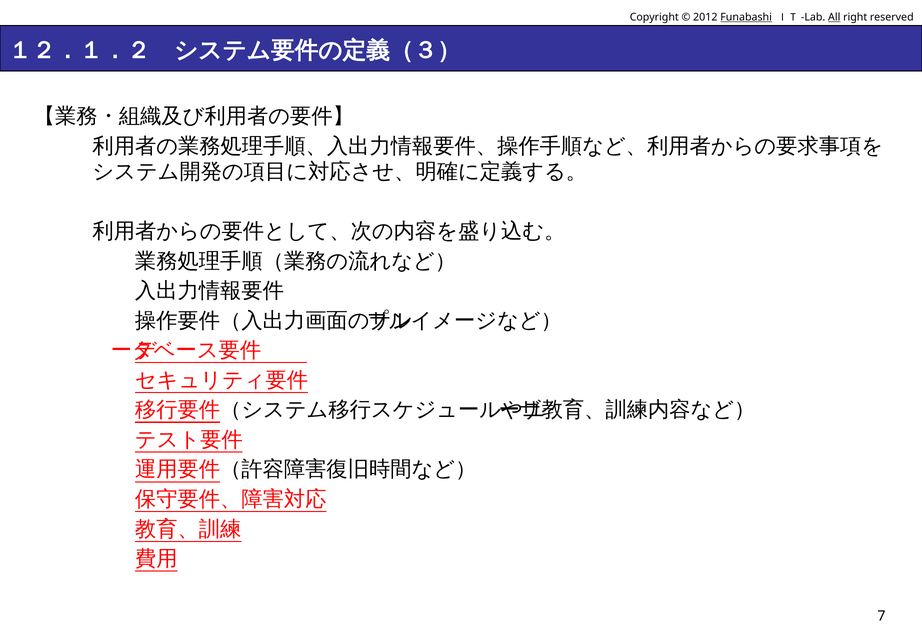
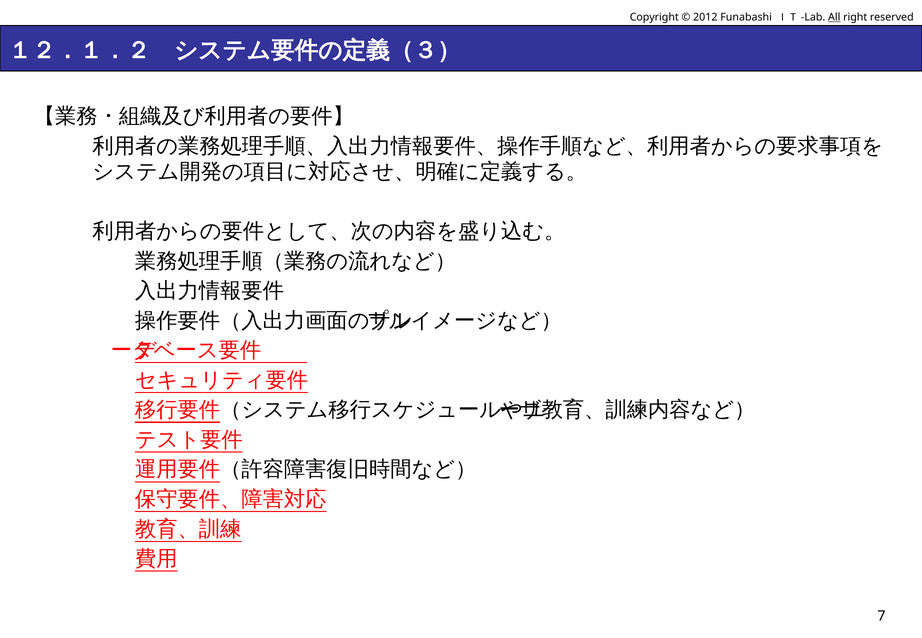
Funabashi underline: present -> none (746, 17)
